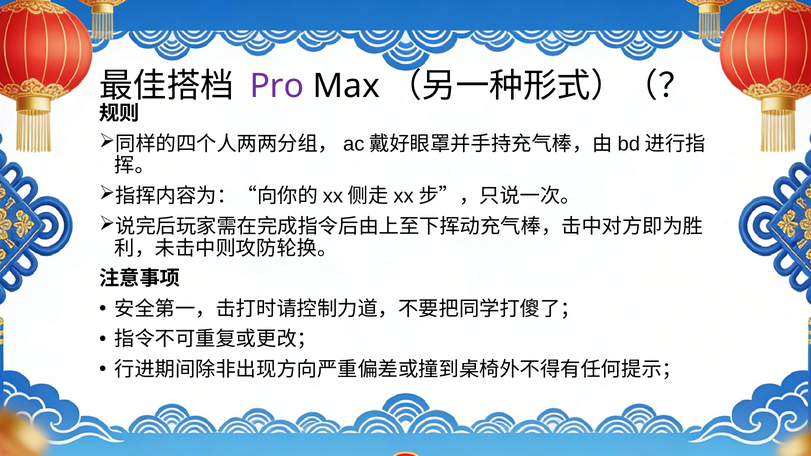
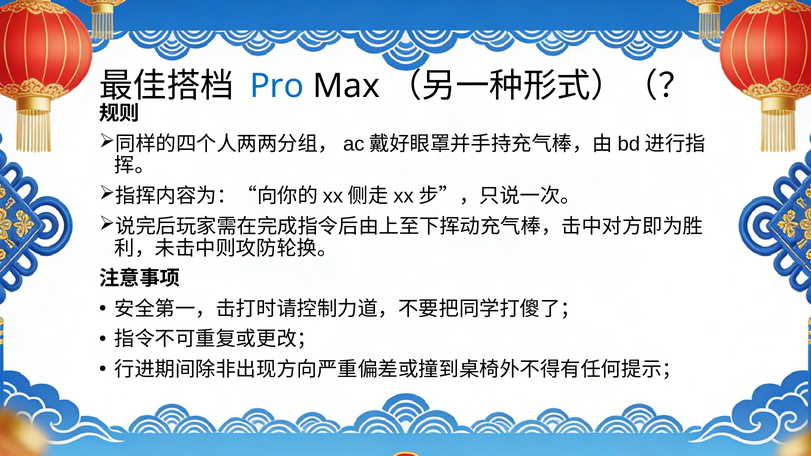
Pro colour: purple -> blue (277, 86)
